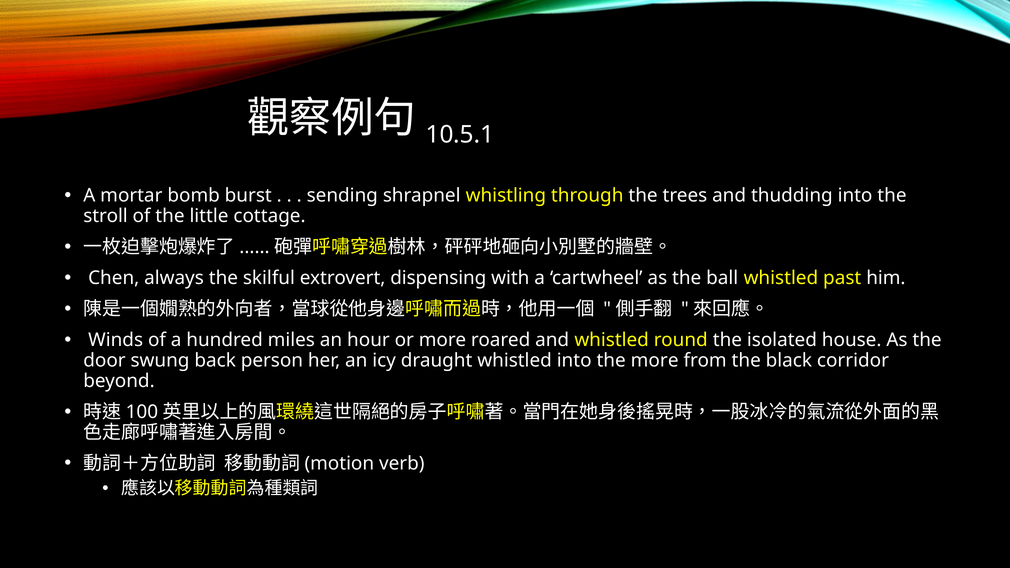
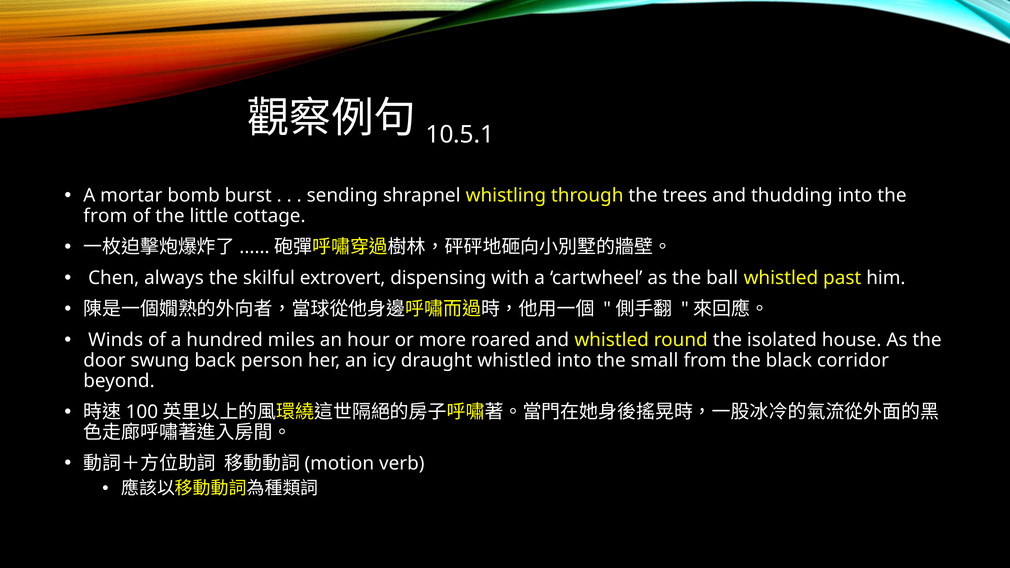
stroll: stroll -> from (105, 216)
the more: more -> small (655, 361)
